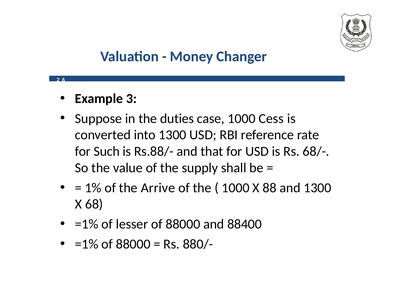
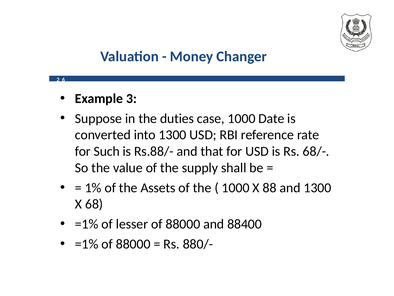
Cess: Cess -> Date (271, 118)
Arrive: Arrive -> Assets (158, 187)
